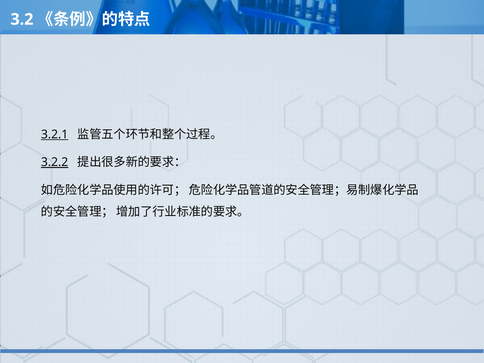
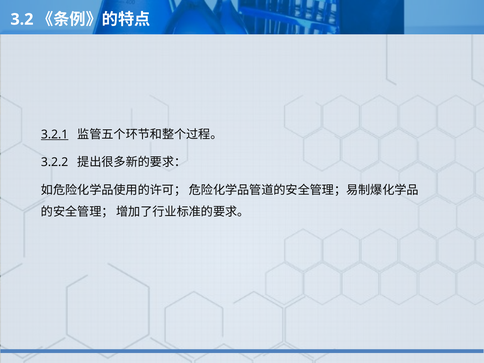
3.2.2 underline: present -> none (55, 162)
